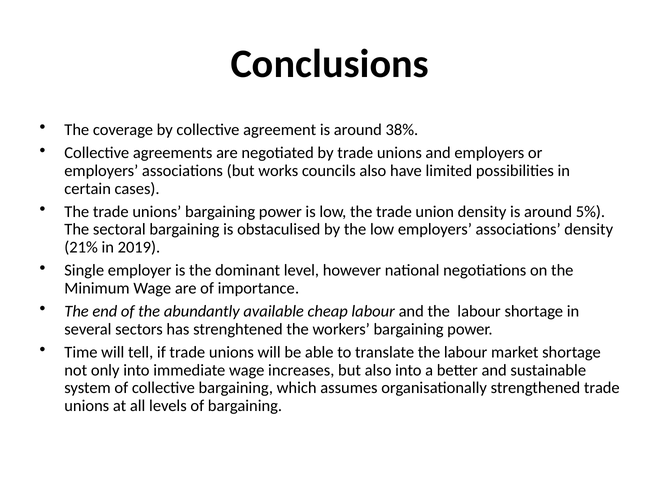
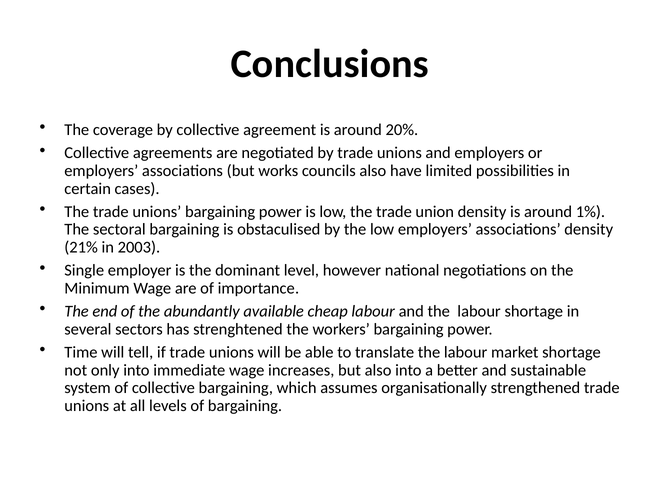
38%: 38% -> 20% (402, 130)
5%: 5% -> 1% (590, 212)
2019: 2019 -> 2003 (139, 247)
